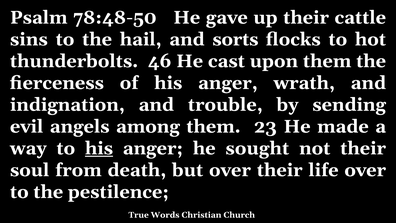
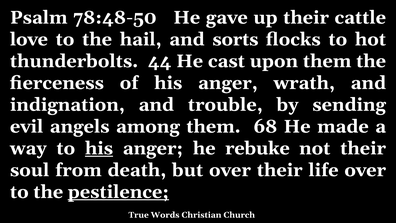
sins: sins -> love (29, 39)
46: 46 -> 44 (160, 61)
23: 23 -> 68 (265, 126)
sought: sought -> rebuke (257, 148)
pestilence underline: none -> present (118, 192)
